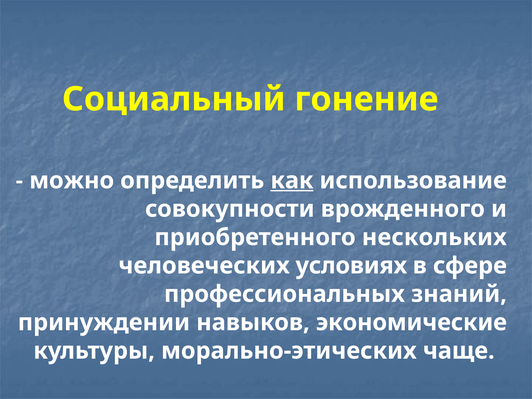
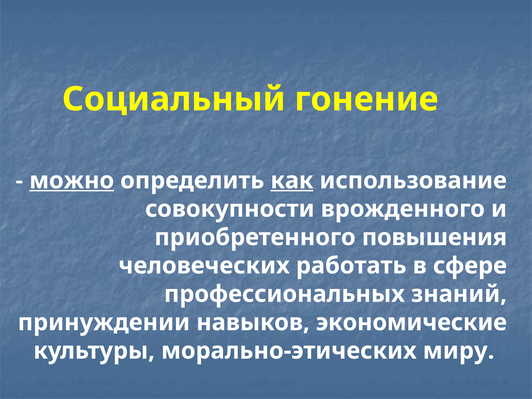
можно underline: none -> present (72, 181)
нескольких: нескольких -> повышения (434, 237)
условиях: условиях -> работать (351, 266)
чаще: чаще -> миру (459, 351)
